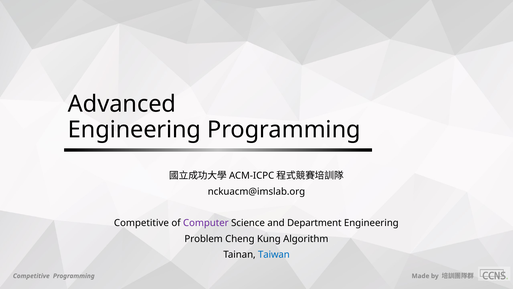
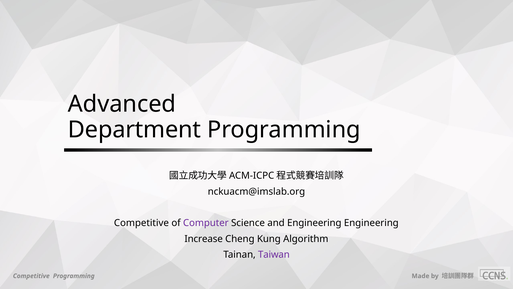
Engineering: Engineering -> Department (135, 129)
and Department: Department -> Engineering (314, 223)
Problem: Problem -> Increase (204, 238)
Taiwan colour: blue -> purple (274, 254)
